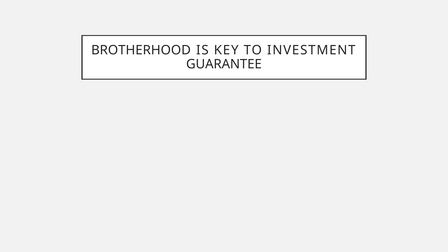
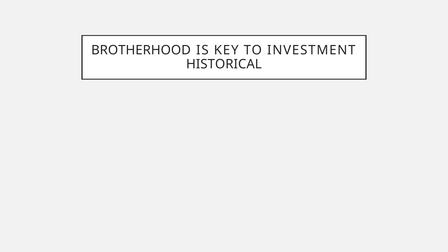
GUARANTEE: GUARANTEE -> HISTORICAL (224, 64)
